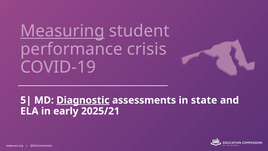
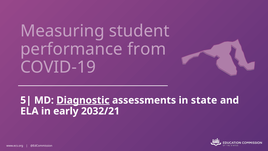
Measuring underline: present -> none (62, 31)
crisis: crisis -> from (147, 49)
2025/21: 2025/21 -> 2032/21 (100, 111)
